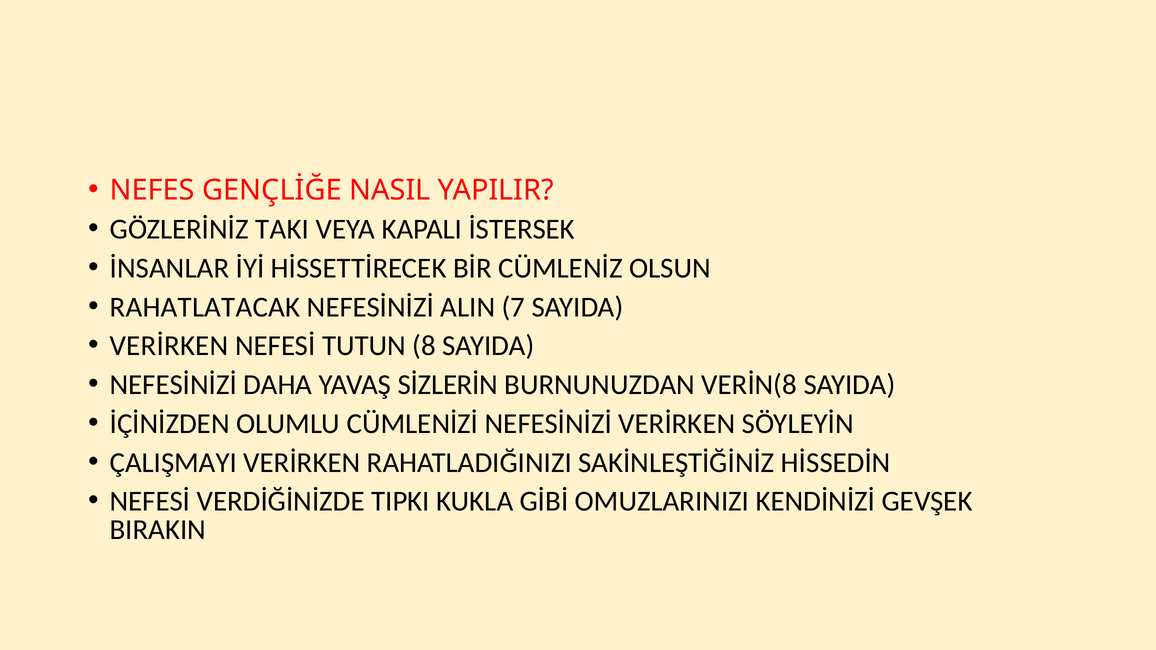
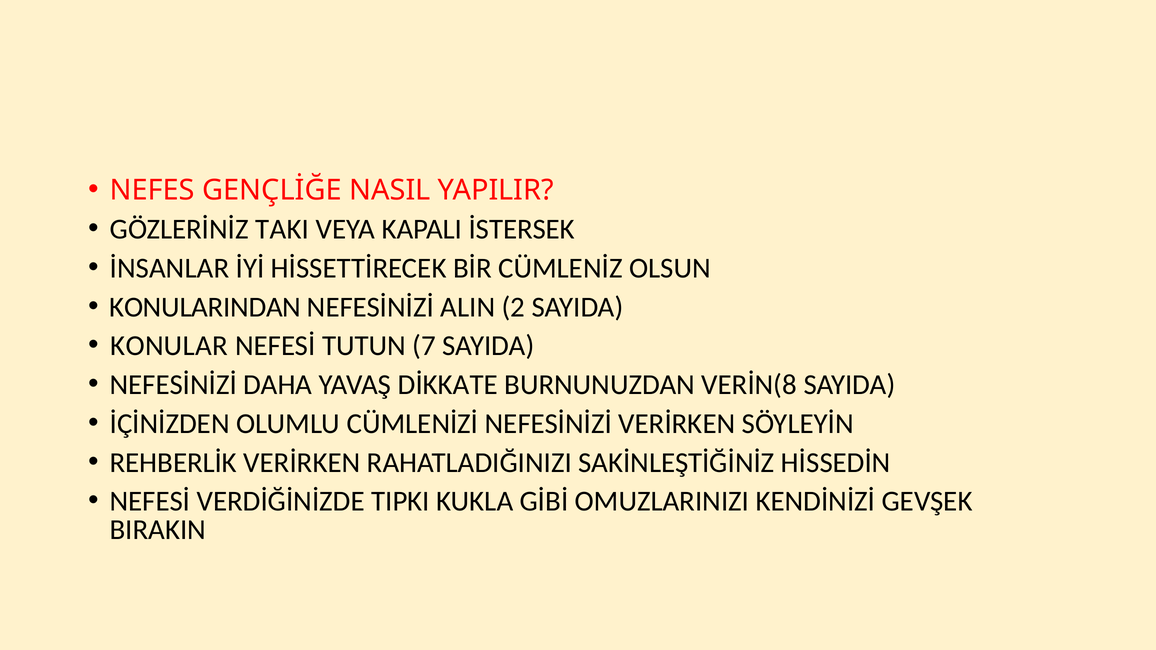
RAHATLATACAK: RAHATLATACAK -> KONULARINDAN (205, 307)
7: 7 -> 2 (513, 307)
VERİRKEN: VERİRKEN -> KONULAR (169, 346)
8: 8 -> 7 (424, 346)
SİZLERİN: SİZLERİN -> DİKKATE (448, 385)
ÇALIŞMAYI: ÇALIŞMAYI -> REHBERLİK (173, 463)
